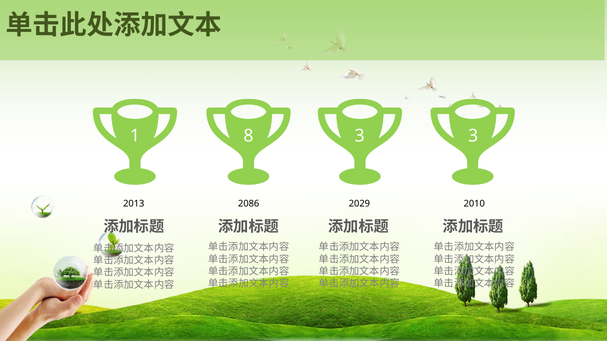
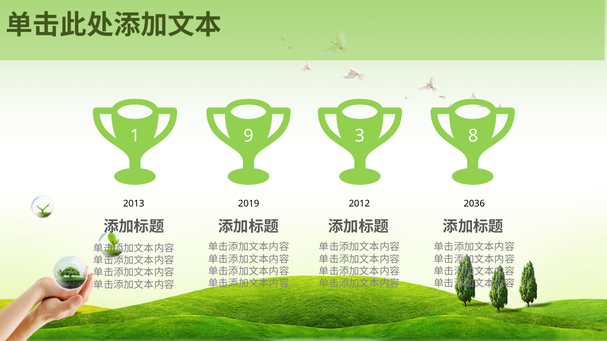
8: 8 -> 9 (249, 136)
3 3: 3 -> 8 (473, 136)
2086: 2086 -> 2019 (249, 204)
2029: 2029 -> 2012 (359, 204)
2010: 2010 -> 2036 (474, 204)
